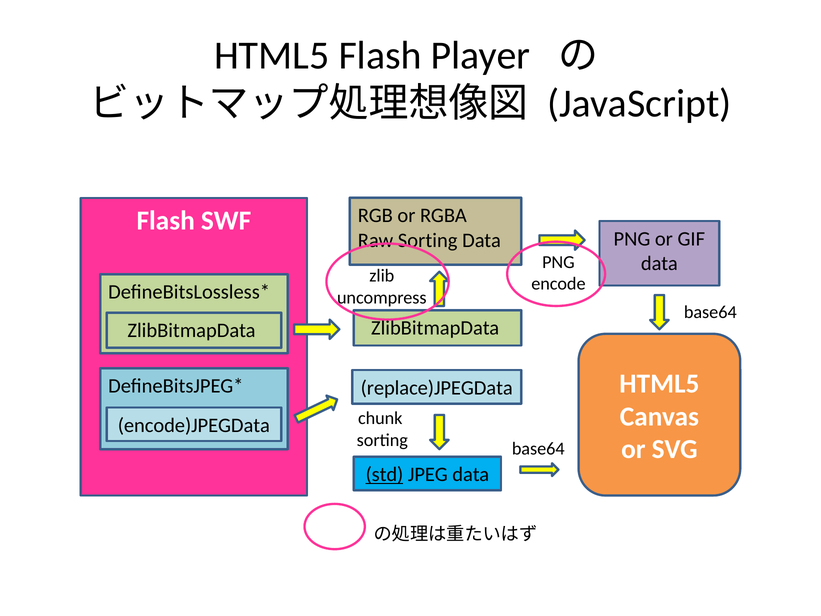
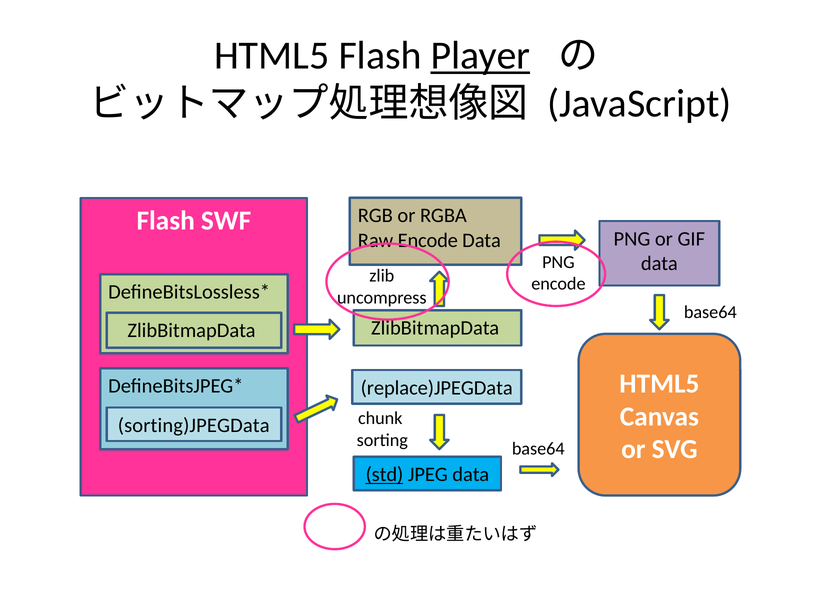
Player underline: none -> present (481, 55)
Raw Sorting: Sorting -> Encode (428, 240)
encode)JPEGData: encode)JPEGData -> sorting)JPEGData (194, 425)
